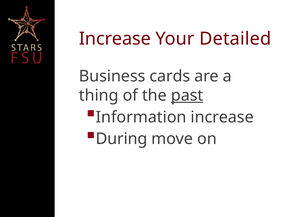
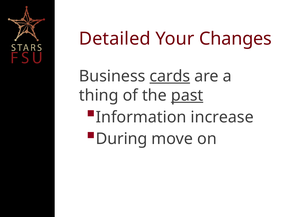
Increase: Increase -> Detailed (115, 39)
Detailed: Detailed -> Changes (235, 39)
cards underline: none -> present (170, 76)
